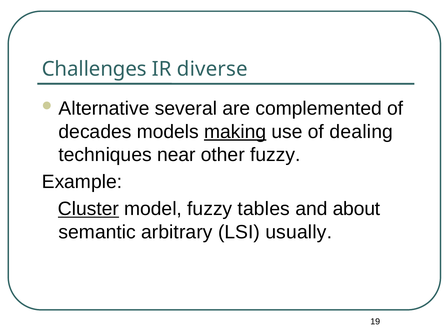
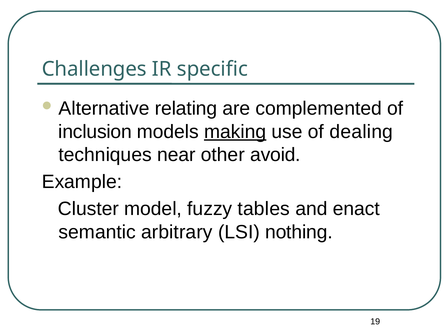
diverse: diverse -> specific (212, 69)
several: several -> relating (186, 109)
decades: decades -> inclusion (95, 132)
other fuzzy: fuzzy -> avoid (275, 155)
Cluster underline: present -> none (88, 209)
about: about -> enact (356, 209)
usually: usually -> nothing (299, 232)
